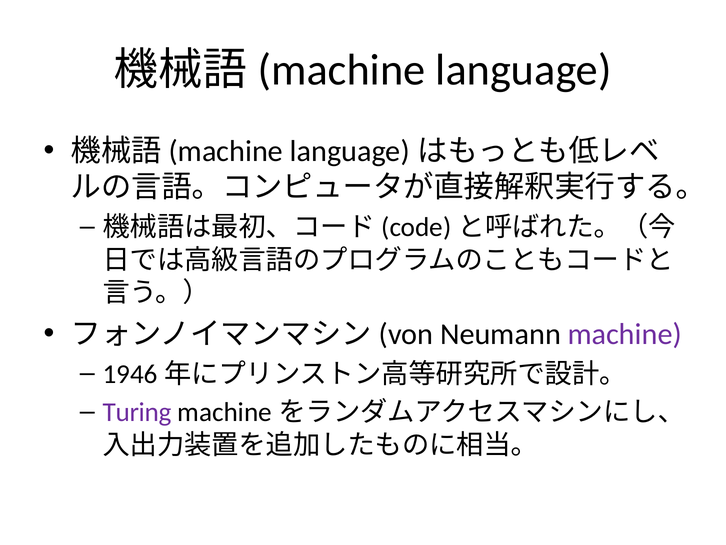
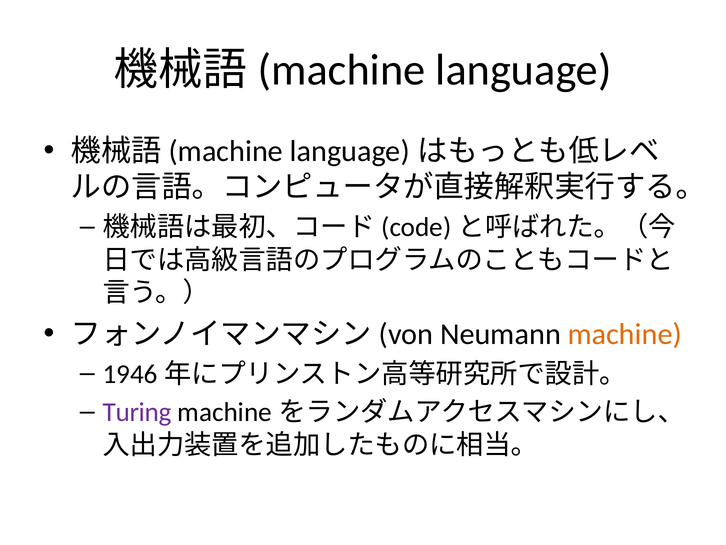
machine colour: purple -> orange (625, 334)
